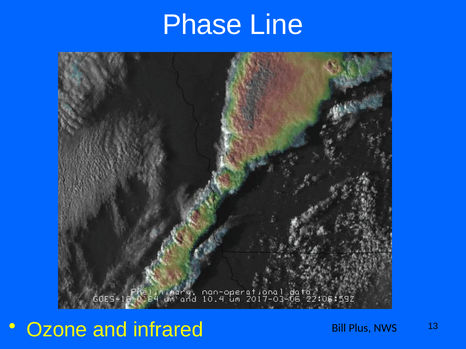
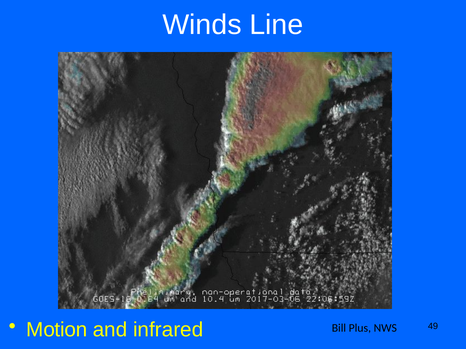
Phase: Phase -> Winds (202, 25)
Ozone: Ozone -> Motion (57, 330)
13: 13 -> 49 (433, 327)
